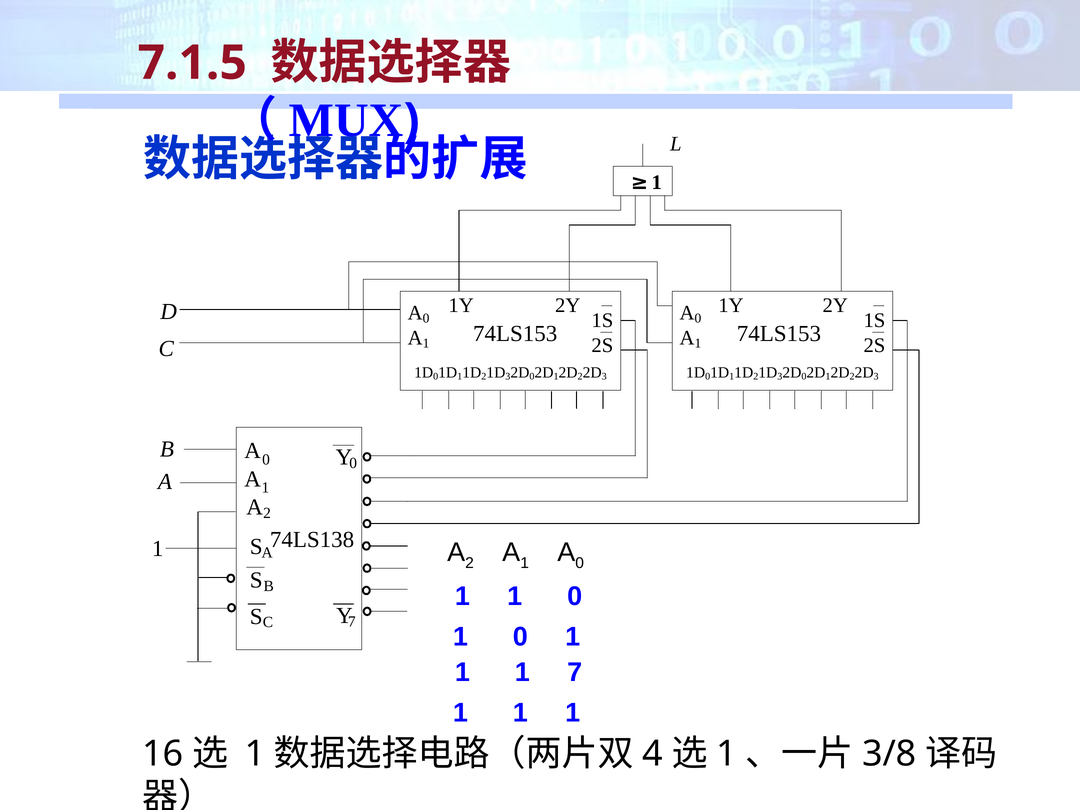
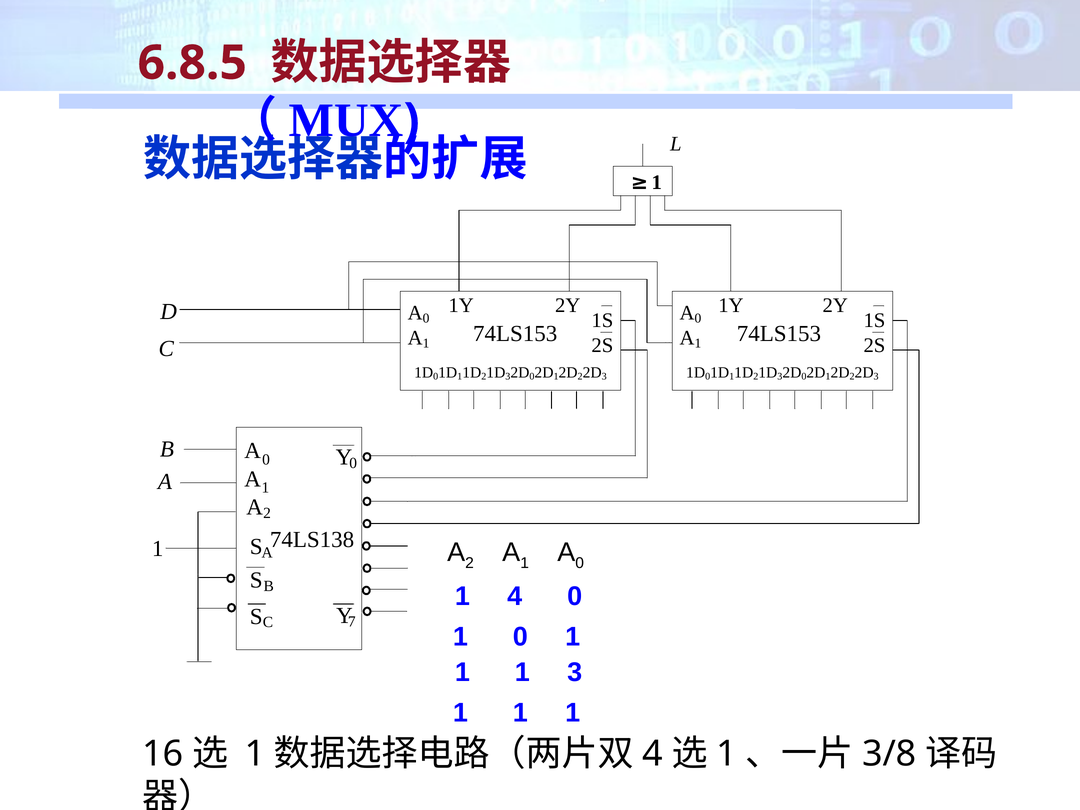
7.1.5: 7.1.5 -> 6.8.5 (192, 63)
1: 1 -> 4 (515, 596)
1 7: 7 -> 3 (575, 672)
